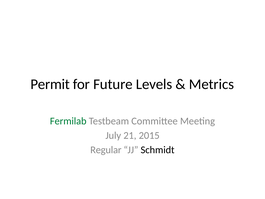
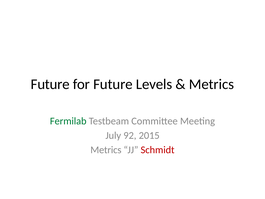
Permit: Permit -> Future (50, 84)
21: 21 -> 92 (130, 135)
Regular: Regular -> Metrics (106, 150)
Schmidt colour: black -> red (158, 150)
